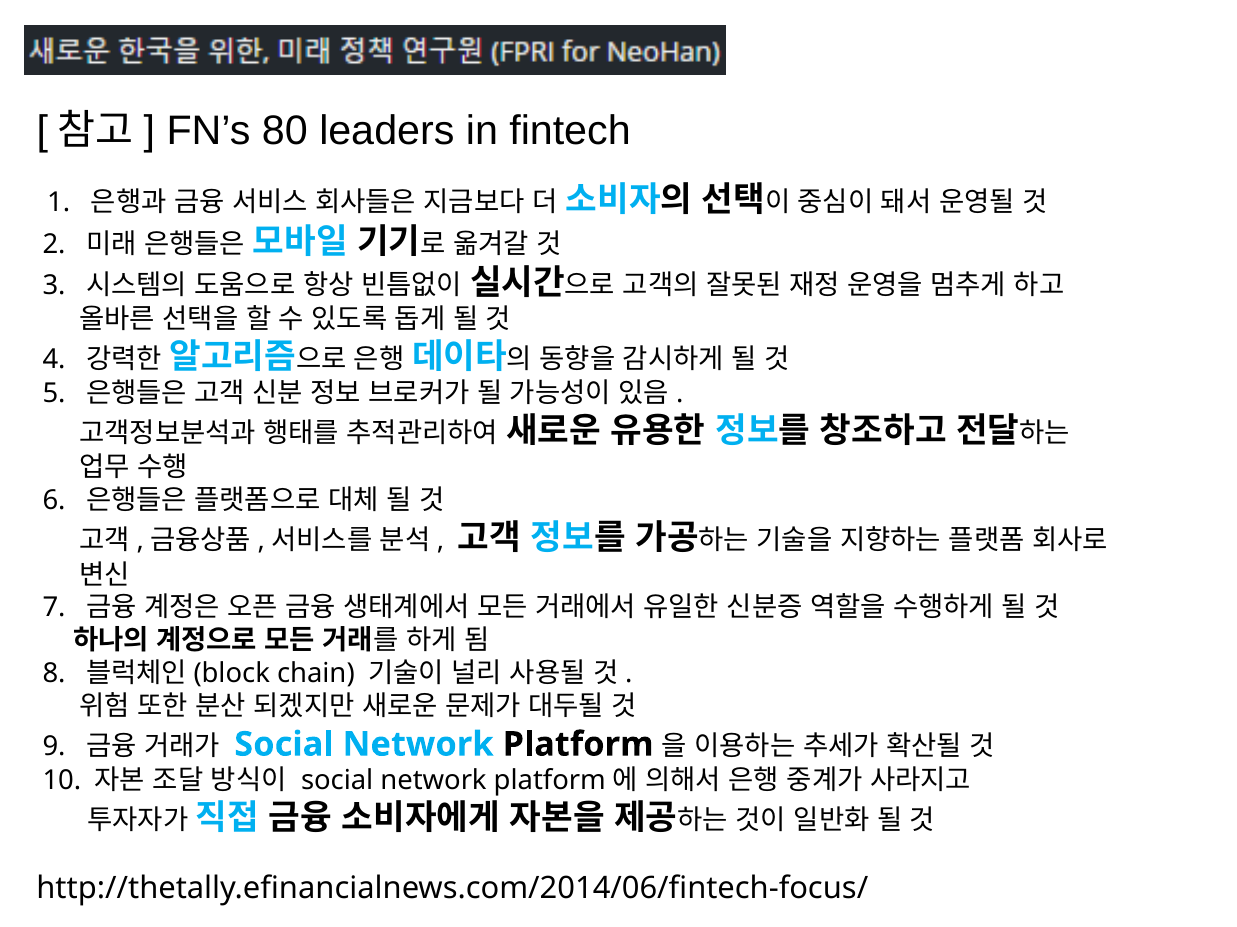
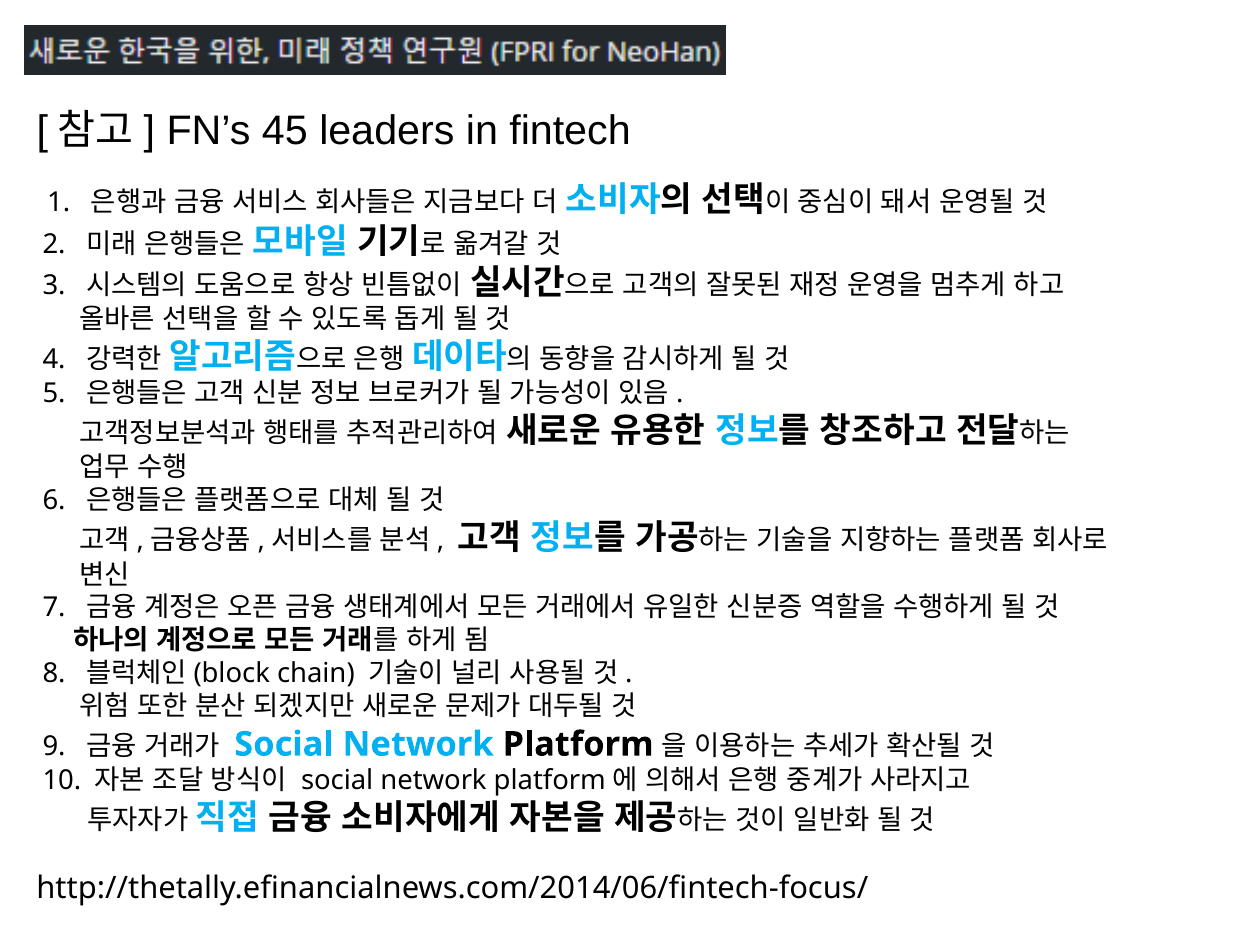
80: 80 -> 45 (285, 131)
